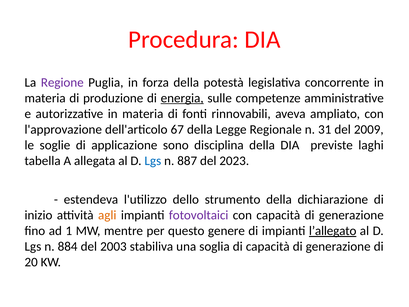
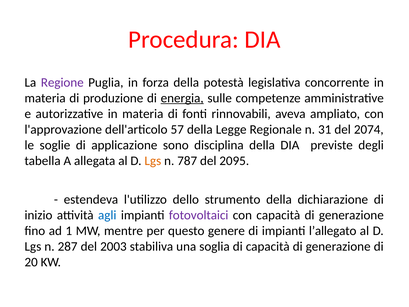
67: 67 -> 57 (177, 129)
2009: 2009 -> 2074 (369, 129)
laghi: laghi -> degli (371, 145)
Lgs colour: blue -> orange (153, 161)
887: 887 -> 787 (187, 161)
2023: 2023 -> 2095 (234, 161)
agli colour: orange -> blue (107, 215)
l’allegato underline: present -> none (333, 231)
884: 884 -> 287 (68, 246)
